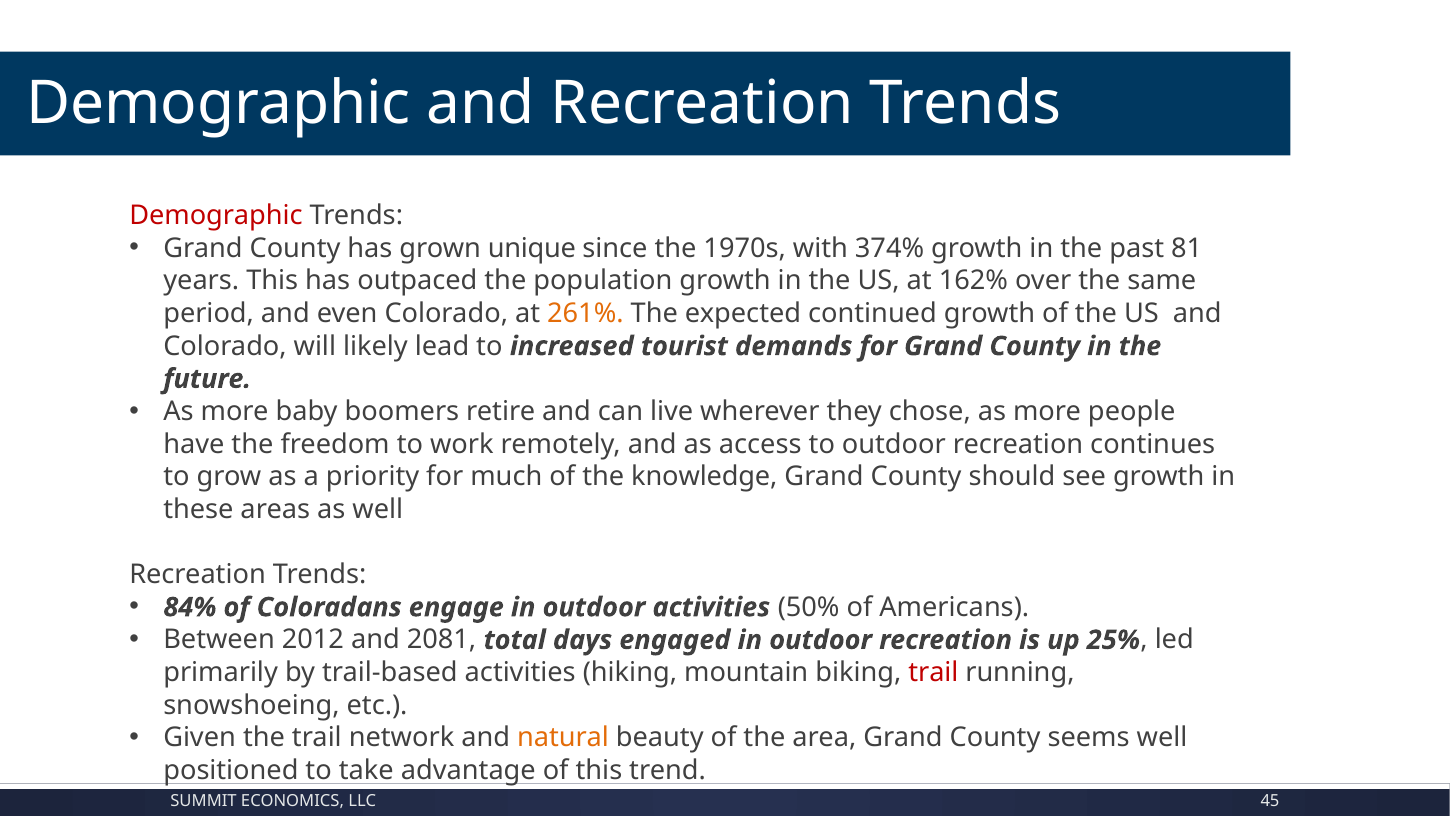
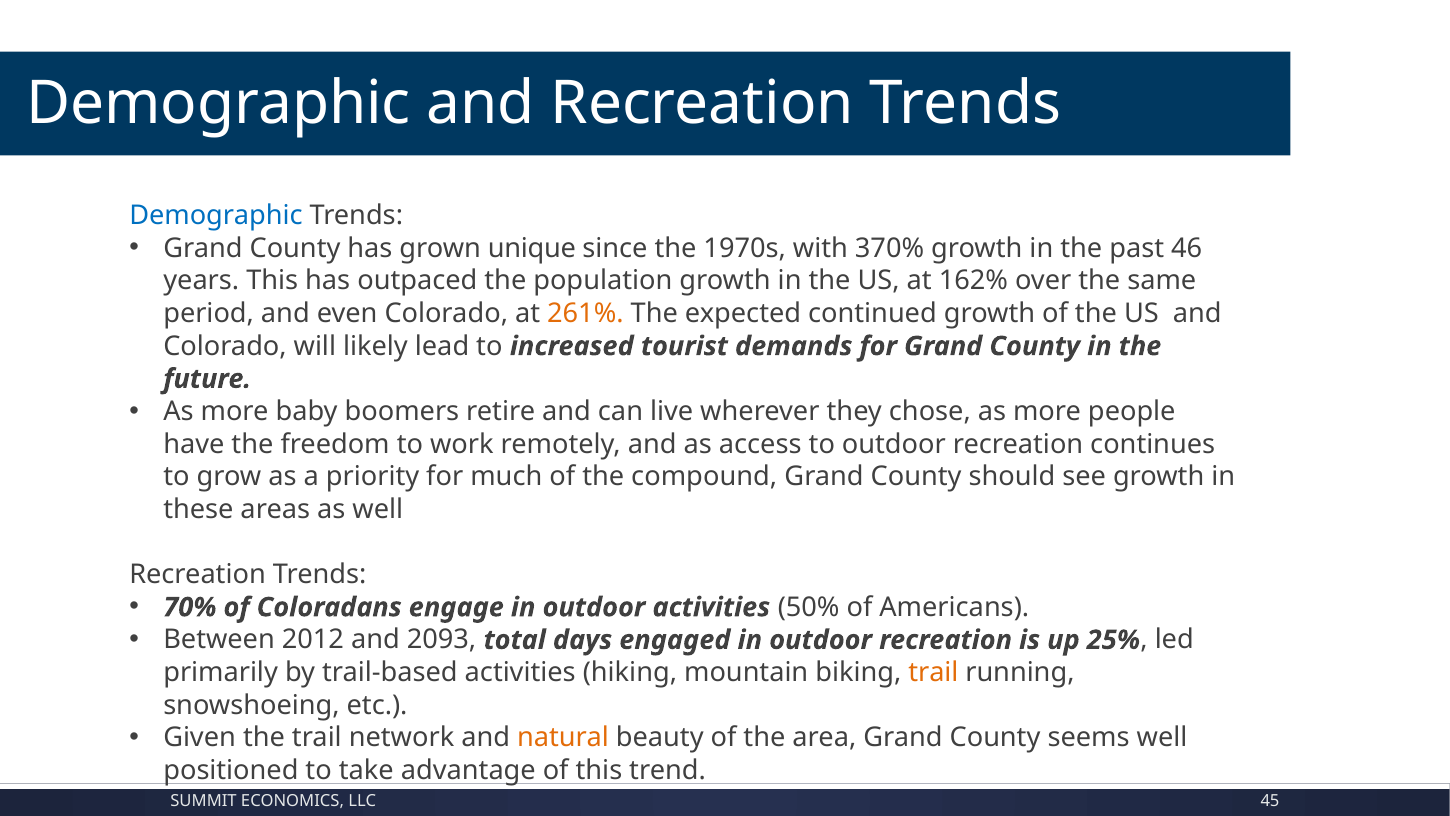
Demographic colour: red -> blue (216, 216)
374%: 374% -> 370% (890, 248)
81: 81 -> 46 (1187, 248)
knowledge: knowledge -> compound (704, 477)
84%: 84% -> 70% (190, 607)
2081: 2081 -> 2093 (442, 640)
trail colour: red -> orange (933, 672)
